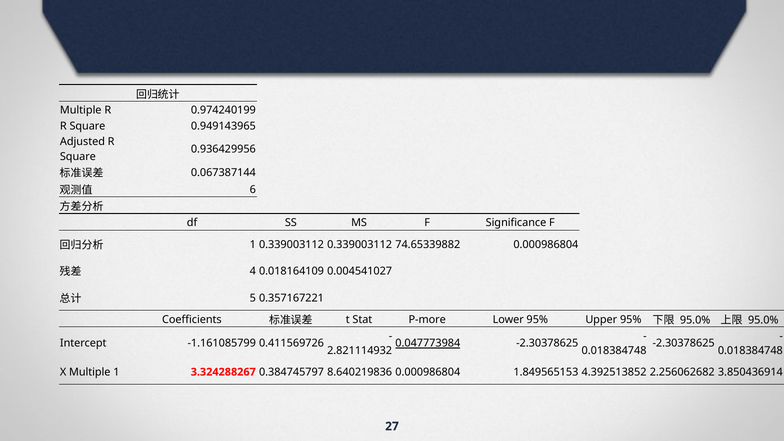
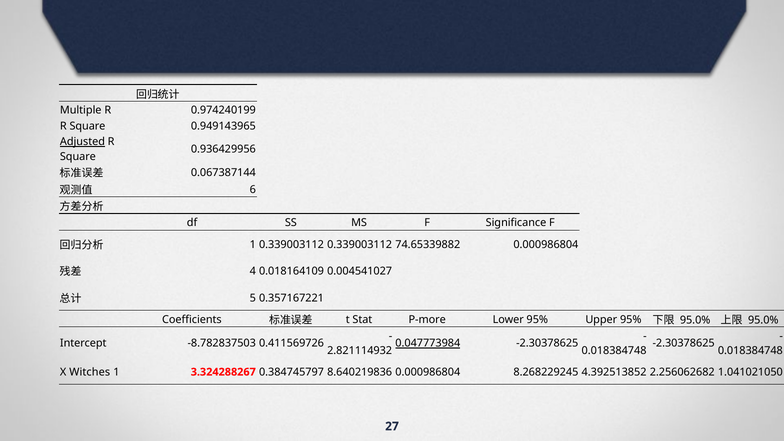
Adjusted underline: none -> present (82, 142)
-1.161085799: -1.161085799 -> -8.782837503 (222, 343)
X Multiple: Multiple -> Witches (90, 372)
1.849565153: 1.849565153 -> 8.268229245 (546, 372)
3.850436914: 3.850436914 -> 1.041021050 (750, 372)
